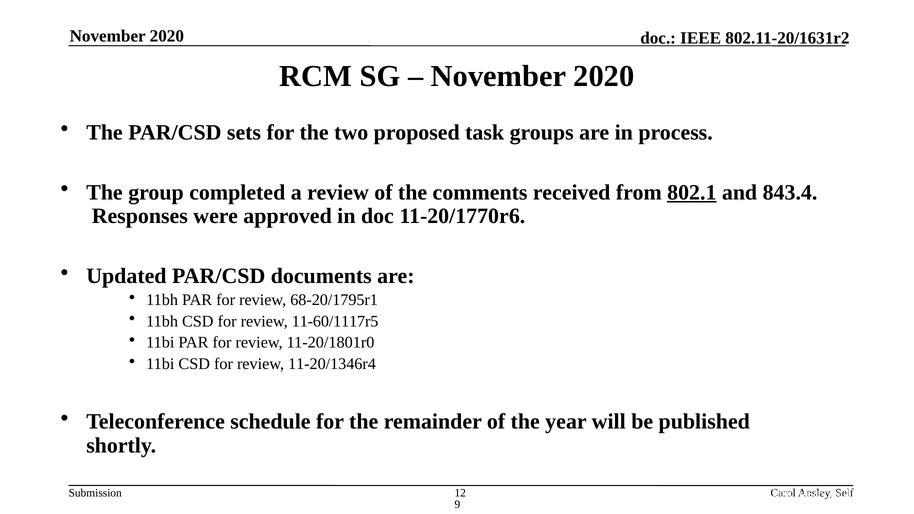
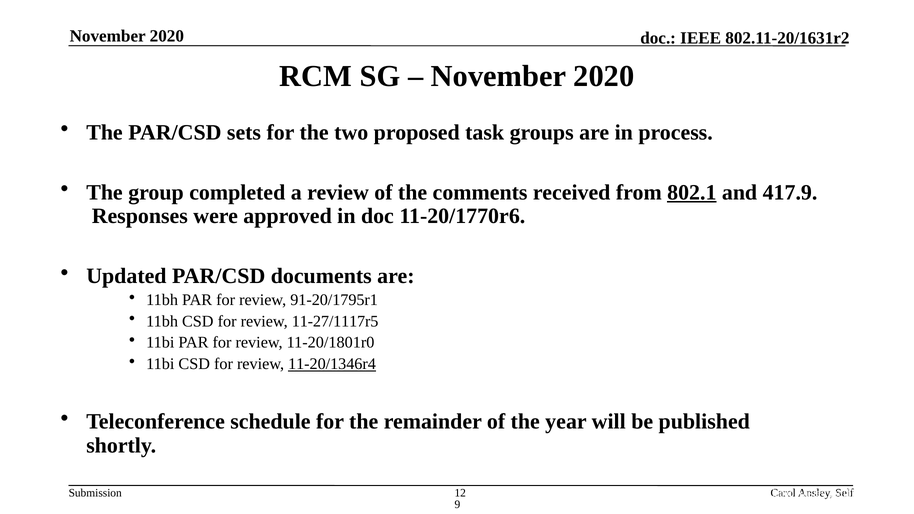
843.4: 843.4 -> 417.9 (790, 192)
68-20/1795r1: 68-20/1795r1 -> 91-20/1795r1 (334, 300)
11-60/1117r5: 11-60/1117r5 -> 11-27/1117r5 (335, 321)
11-20/1346r4 underline: none -> present (332, 364)
